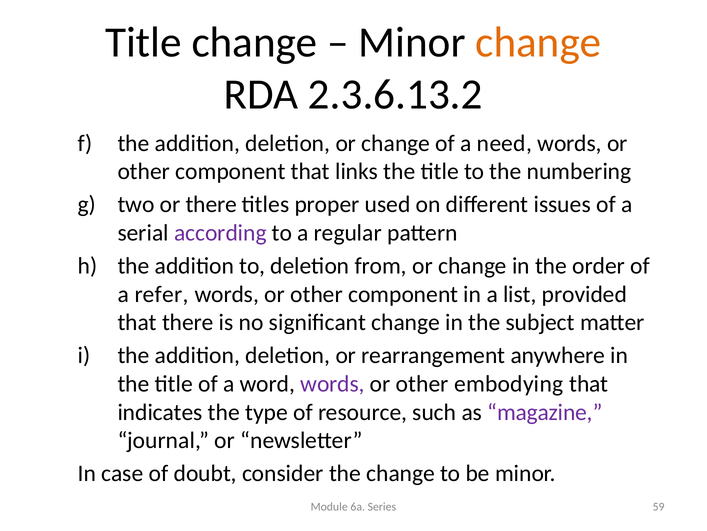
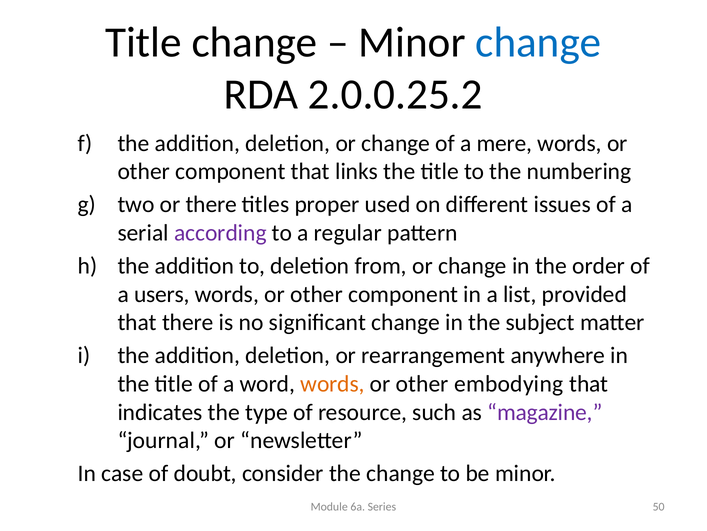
change colour: orange -> blue (538, 43)
2.3.6.13.2: 2.3.6.13.2 -> 2.0.0.25.2 (395, 94)
need: need -> mere (505, 143)
refer: refer -> users (162, 294)
words colour: purple -> orange (333, 383)
59: 59 -> 50 (659, 506)
